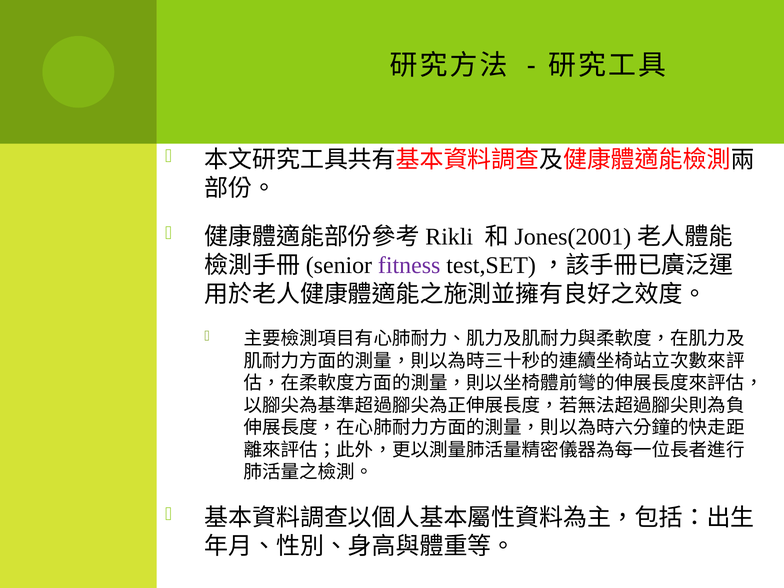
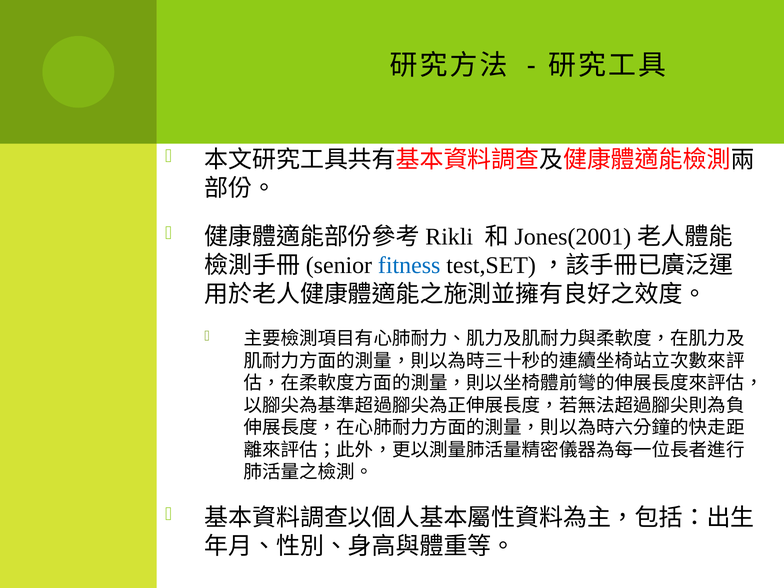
fitness colour: purple -> blue (409, 265)
